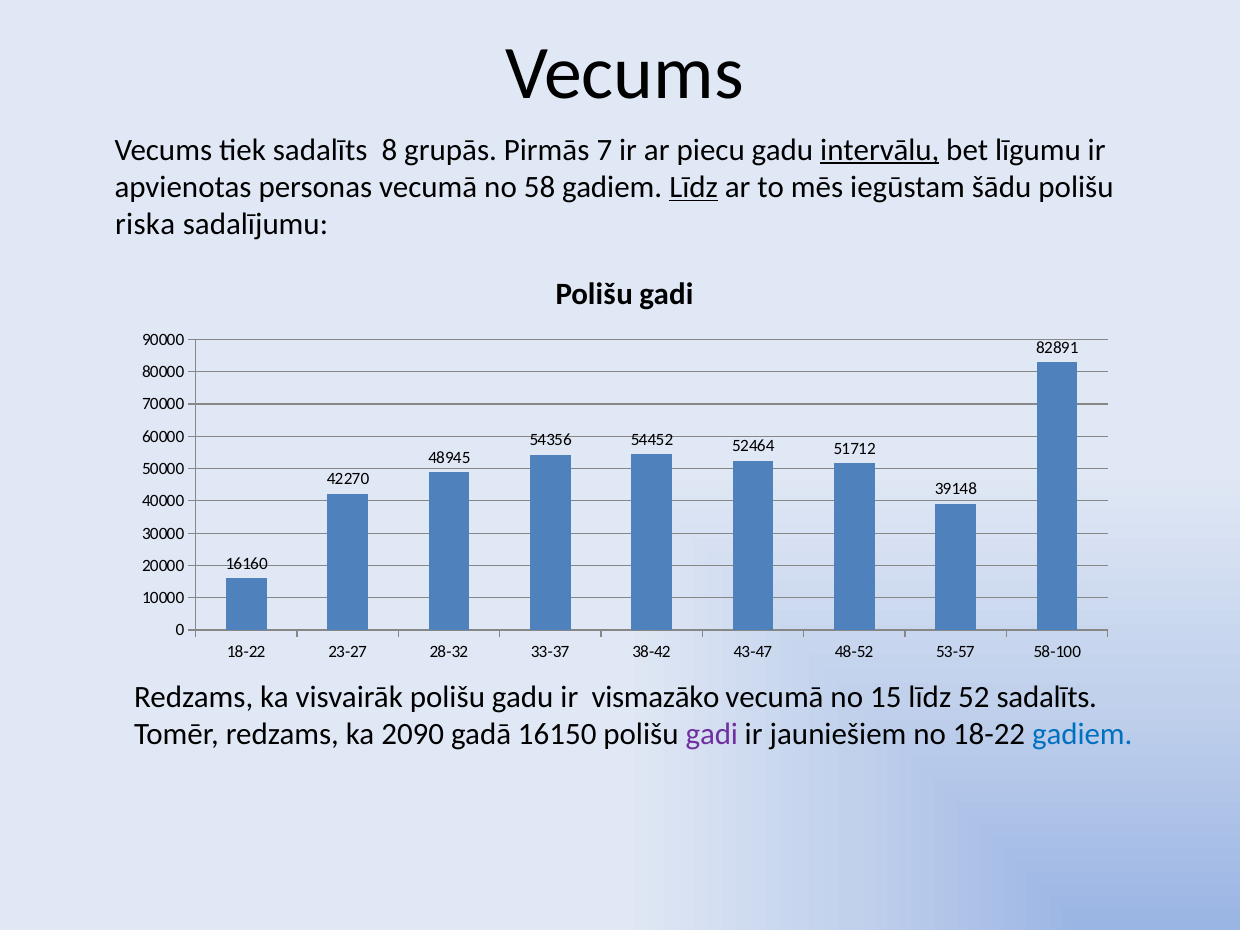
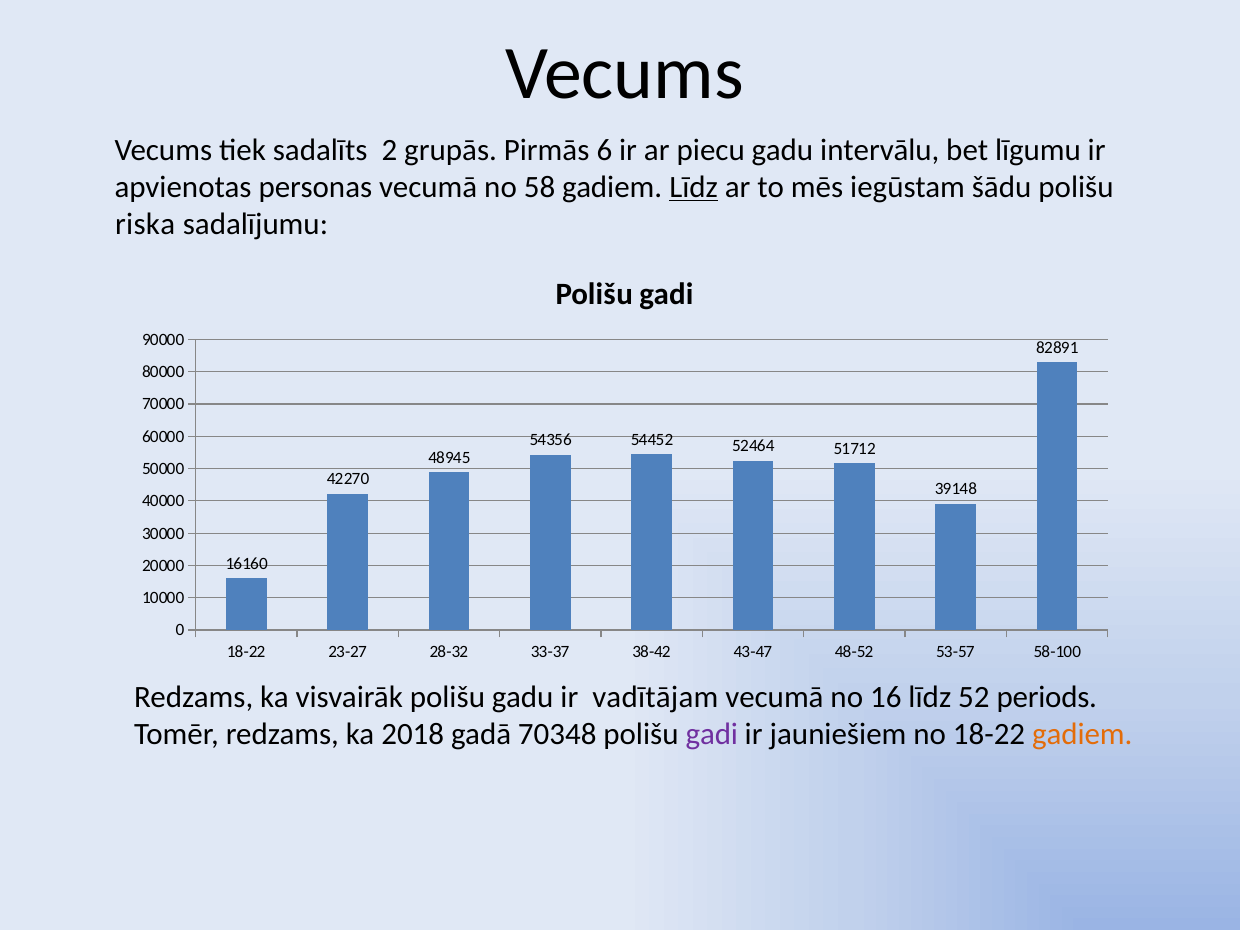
8: 8 -> 2 (389, 150)
7: 7 -> 6 (604, 150)
intervālu underline: present -> none (880, 150)
vismazāko: vismazāko -> vadītājam (655, 697)
15: 15 -> 16 (886, 697)
52 sadalīts: sadalīts -> periods (1047, 697)
2090: 2090 -> 2018 (413, 734)
16150: 16150 -> 70348 (557, 734)
gadiem colour: blue -> orange (1082, 734)
